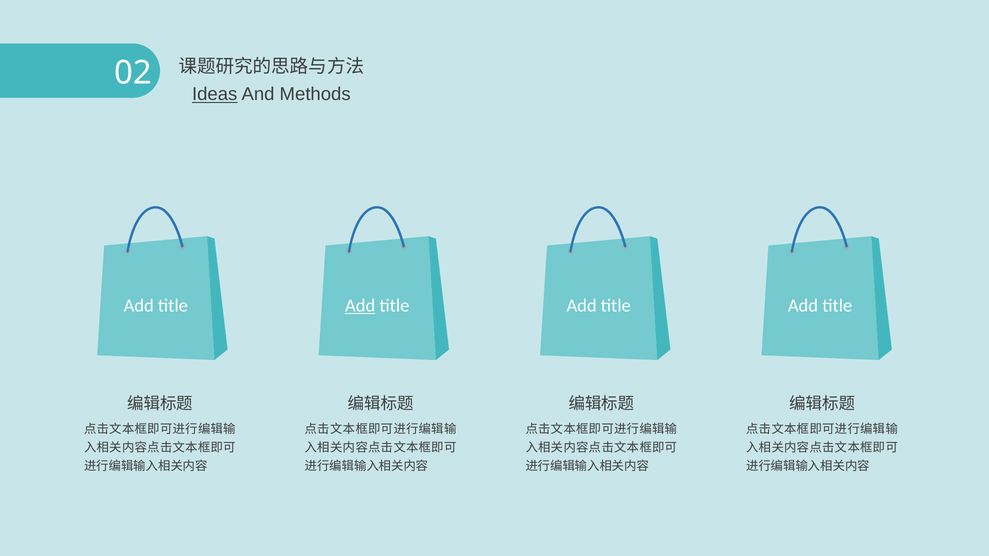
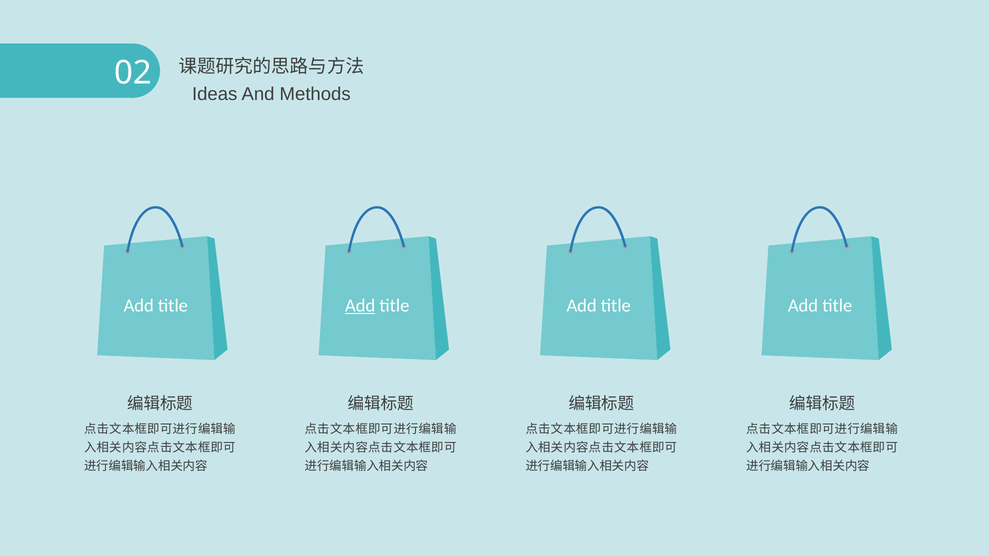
Ideas underline: present -> none (215, 94)
